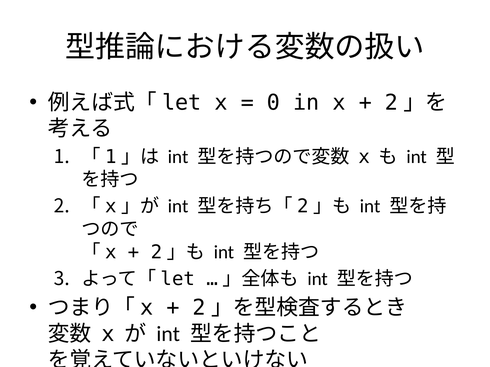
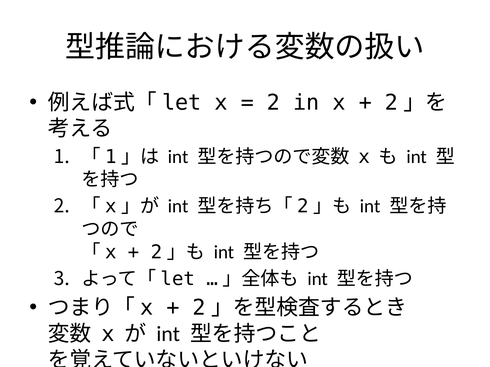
0: 0 -> 2 (273, 103)
